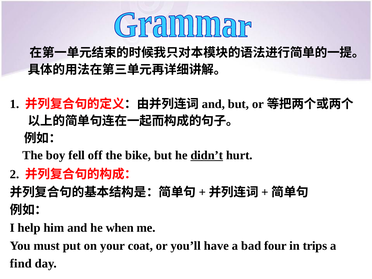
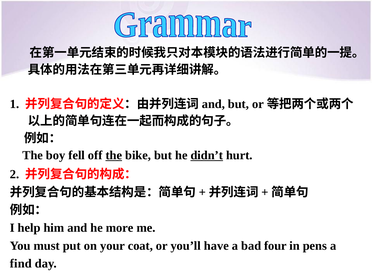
the underline: none -> present (114, 155)
when: when -> more (120, 228)
trips: trips -> pens (315, 246)
